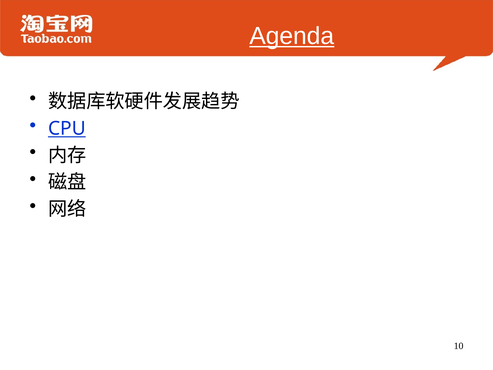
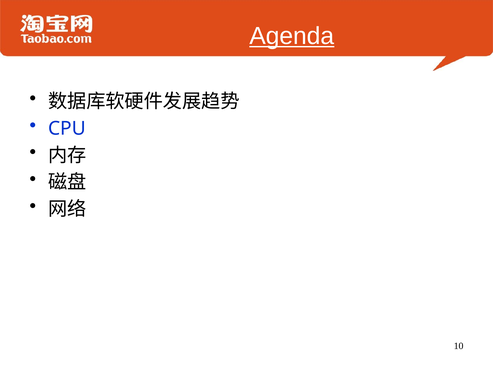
CPU underline: present -> none (67, 128)
